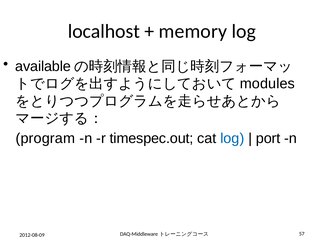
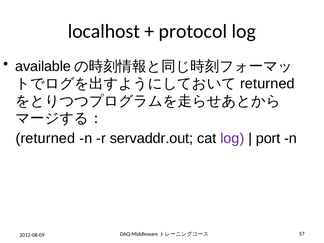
memory: memory -> protocol (193, 31)
modules: modules -> returned (267, 84)
program: program -> returned (45, 138)
timespec.out: timespec.out -> servaddr.out (151, 138)
log colour: blue -> purple (232, 138)
